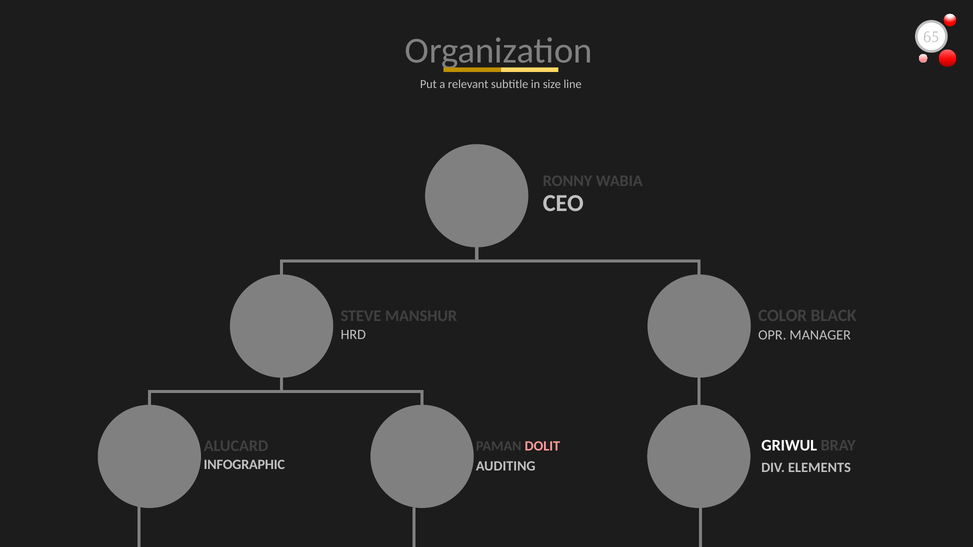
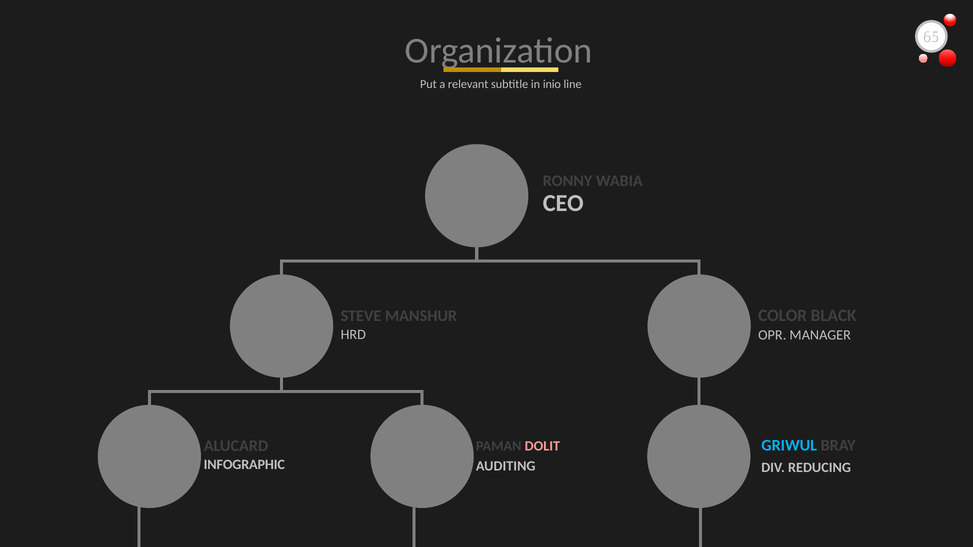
size: size -> inio (552, 85)
GRIWUL colour: white -> light blue (789, 446)
ELEMENTS: ELEMENTS -> REDUCING (820, 468)
